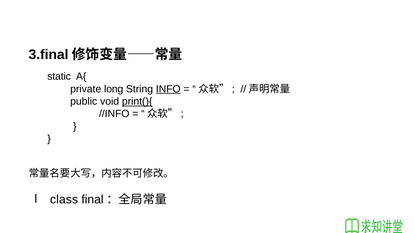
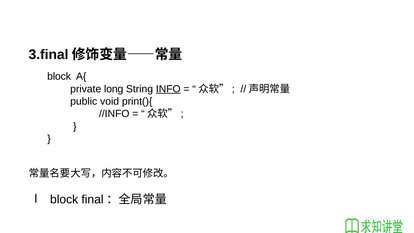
static: static -> block (59, 77)
print(){ underline: present -> none (137, 101)
class: class -> block (64, 199)
